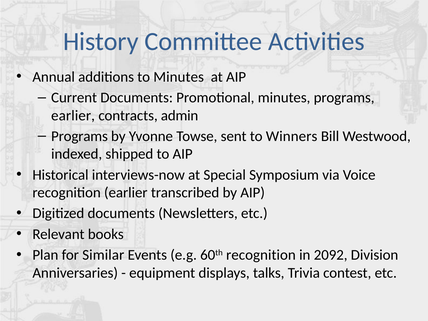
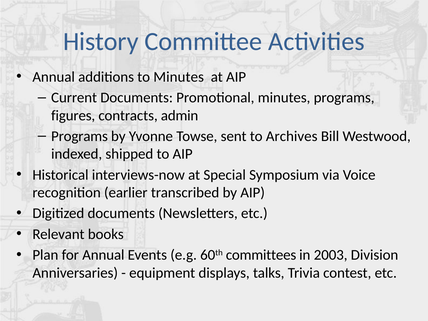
earlier: earlier -> figures (73, 115)
Winners: Winners -> Archives (292, 136)
for Similar: Similar -> Annual (103, 255)
60th recognition: recognition -> committees (261, 255)
2092: 2092 -> 2003 (331, 255)
